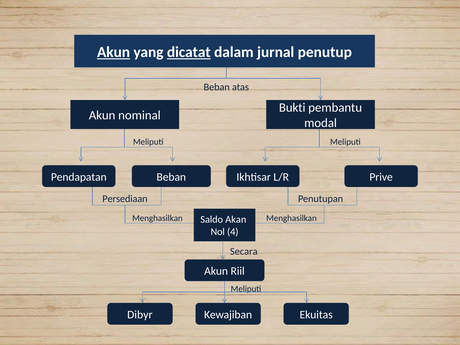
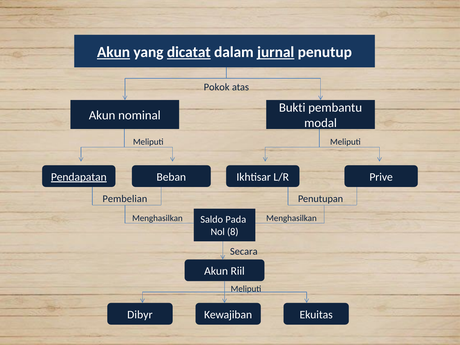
jurnal underline: none -> present (276, 52)
Beban: Beban -> Pokok (217, 87)
Pendapatan underline: none -> present (79, 177)
Persediaan: Persediaan -> Pembelian (125, 199)
Akan: Akan -> Pada (236, 220)
4: 4 -> 8 (233, 232)
